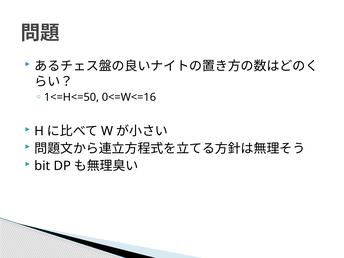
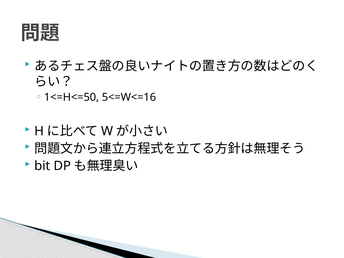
0<=W<=16: 0<=W<=16 -> 5<=W<=16 (129, 97)
